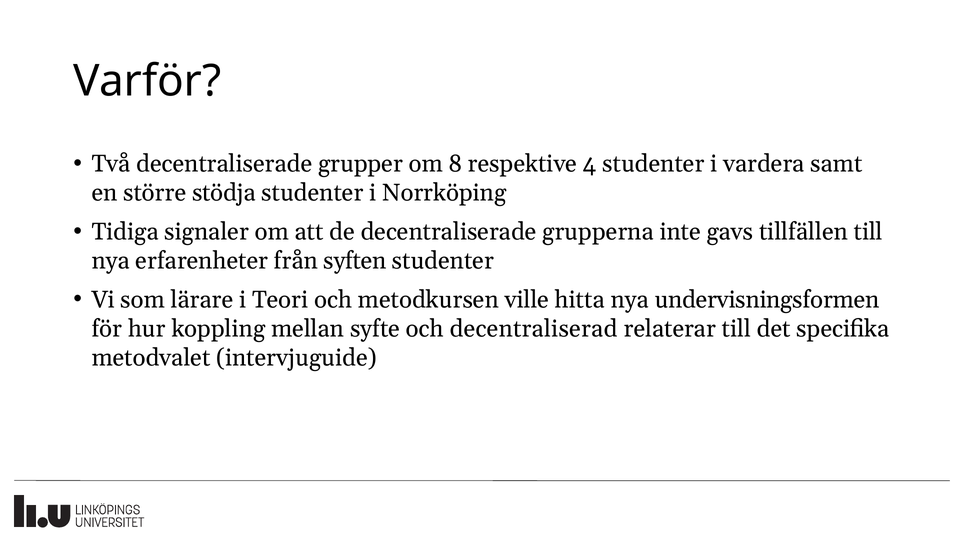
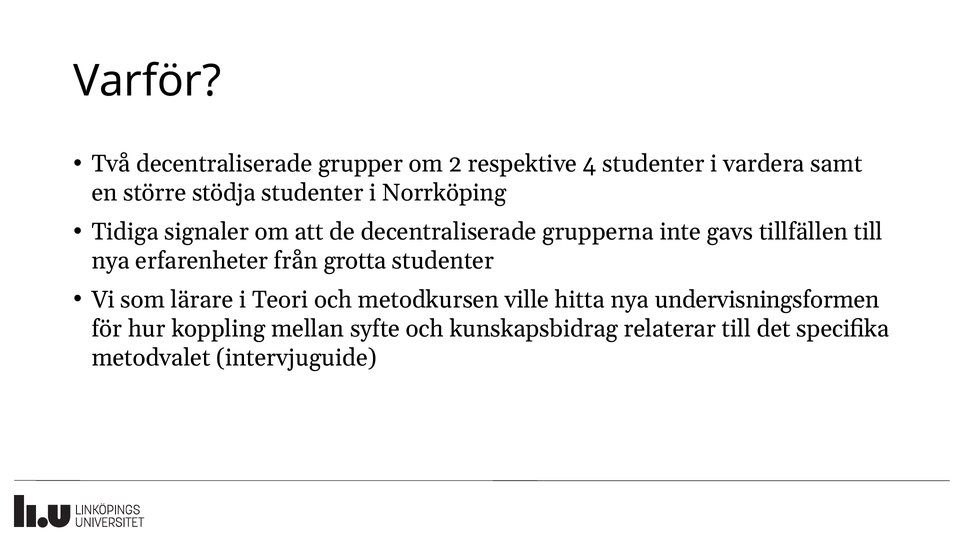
8: 8 -> 2 (456, 164)
syften: syften -> grotta (355, 261)
decentraliserad: decentraliserad -> kunskapsbidrag (534, 329)
